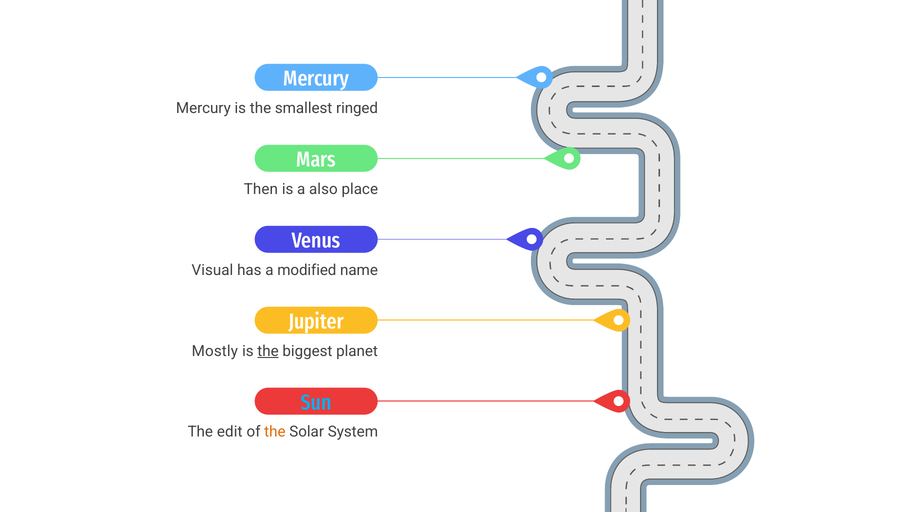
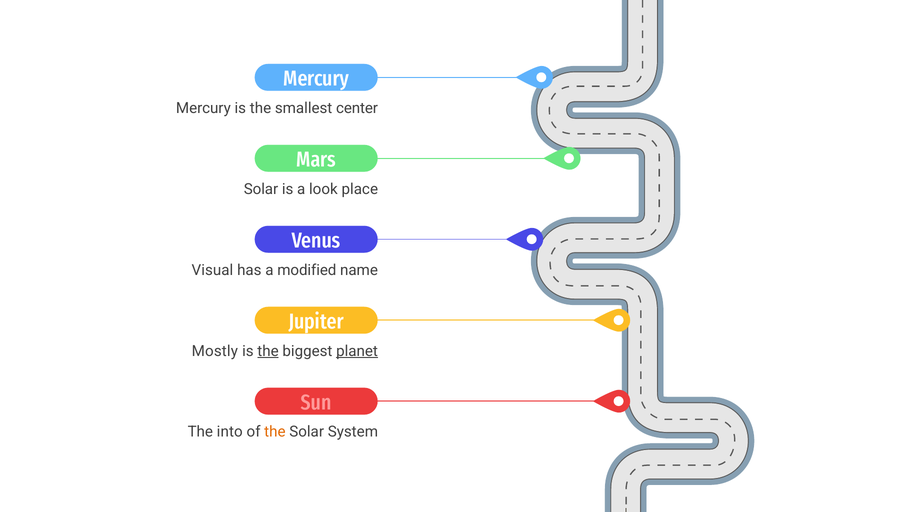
ringed: ringed -> center (357, 108)
Then: Then -> Solar (261, 189)
also: also -> look (323, 189)
planet underline: none -> present (357, 351)
Sun colour: light blue -> pink (316, 403)
edit: edit -> into (230, 432)
